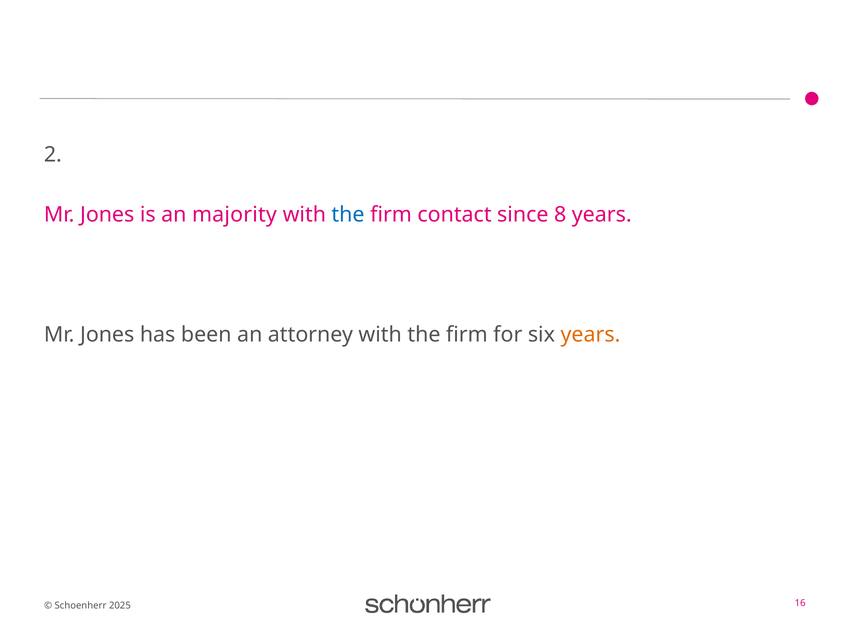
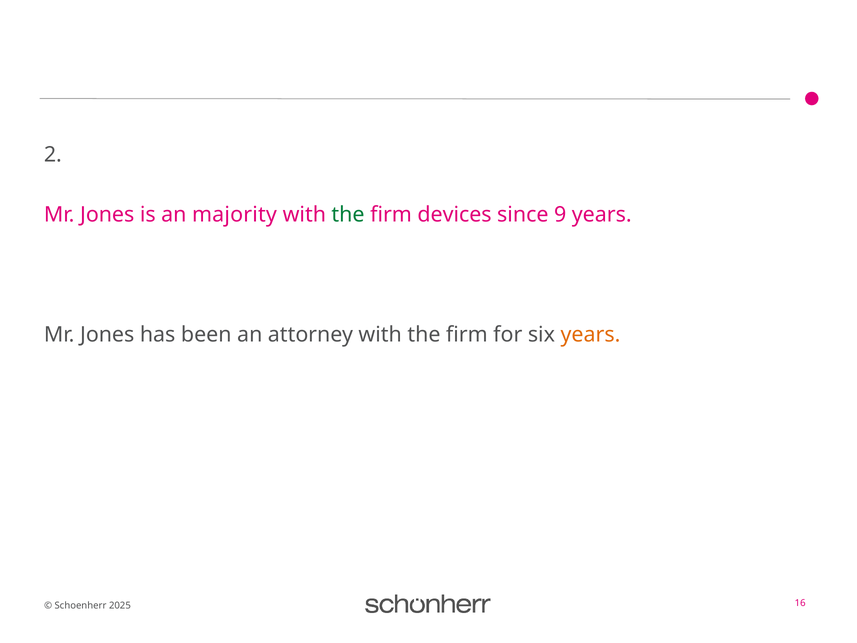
the colour: blue -> green (348, 215)
contact: contact -> devices (455, 215)
8: 8 -> 9 (560, 215)
